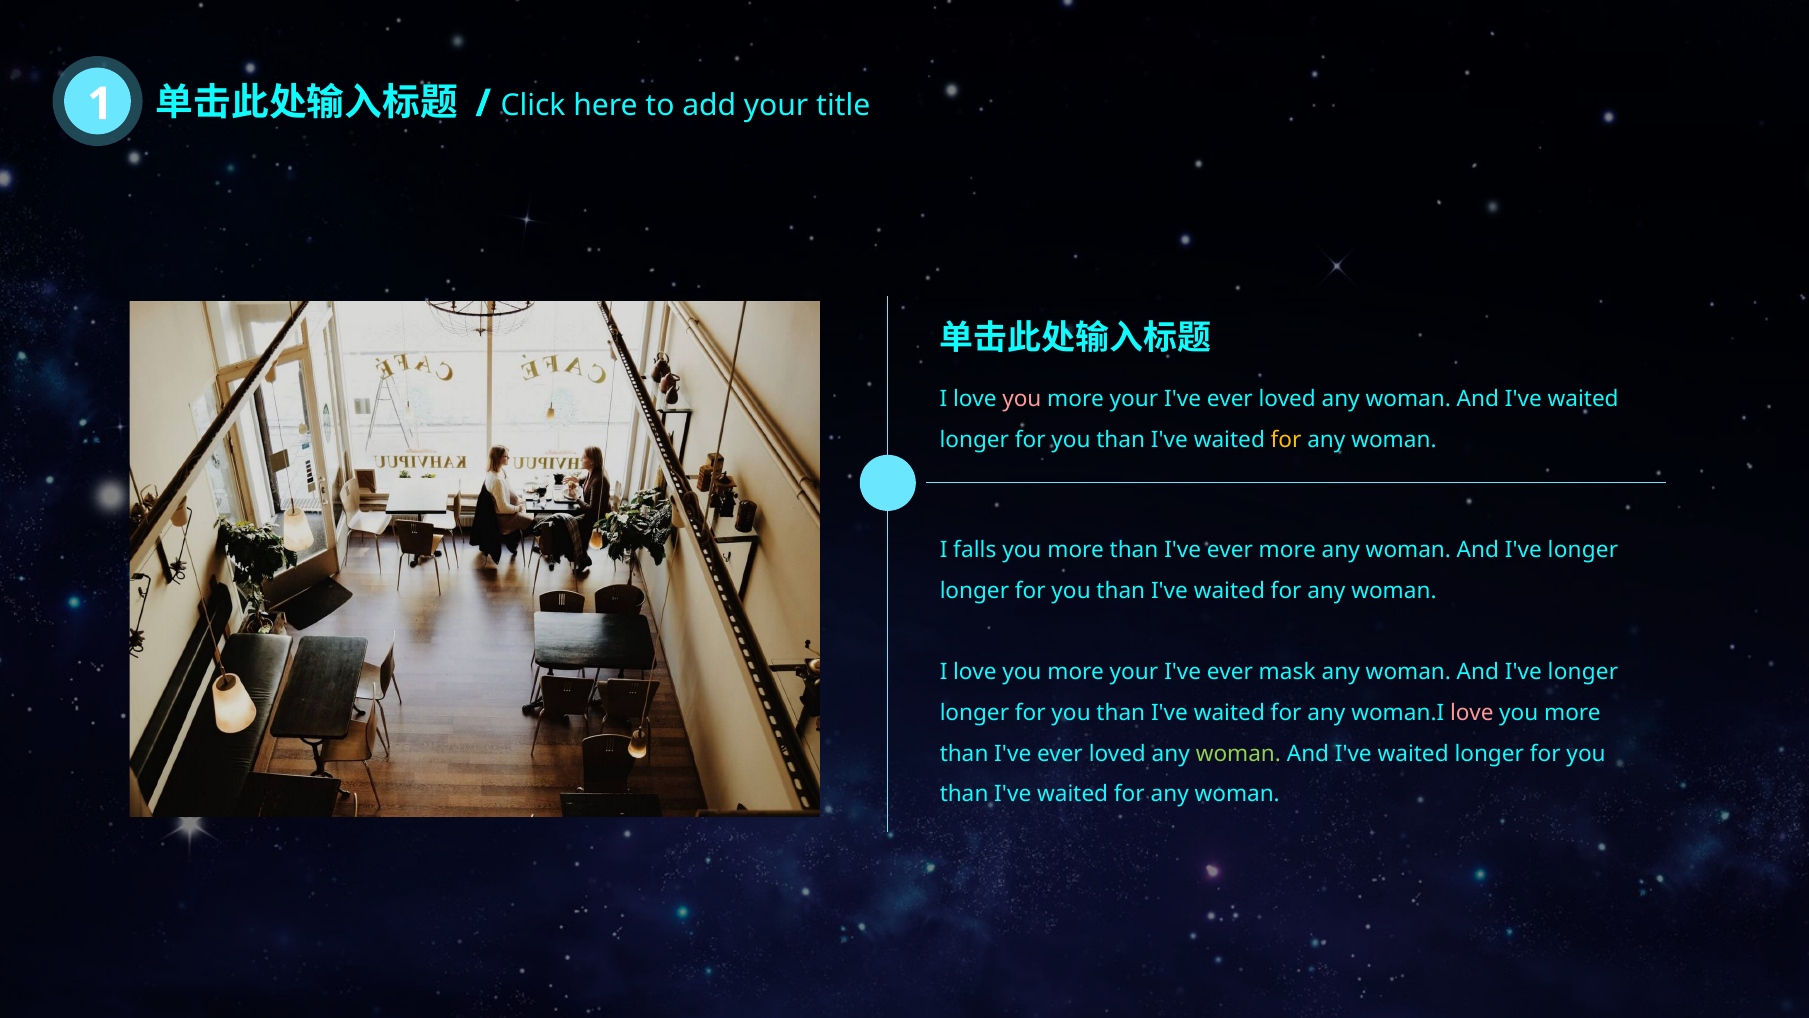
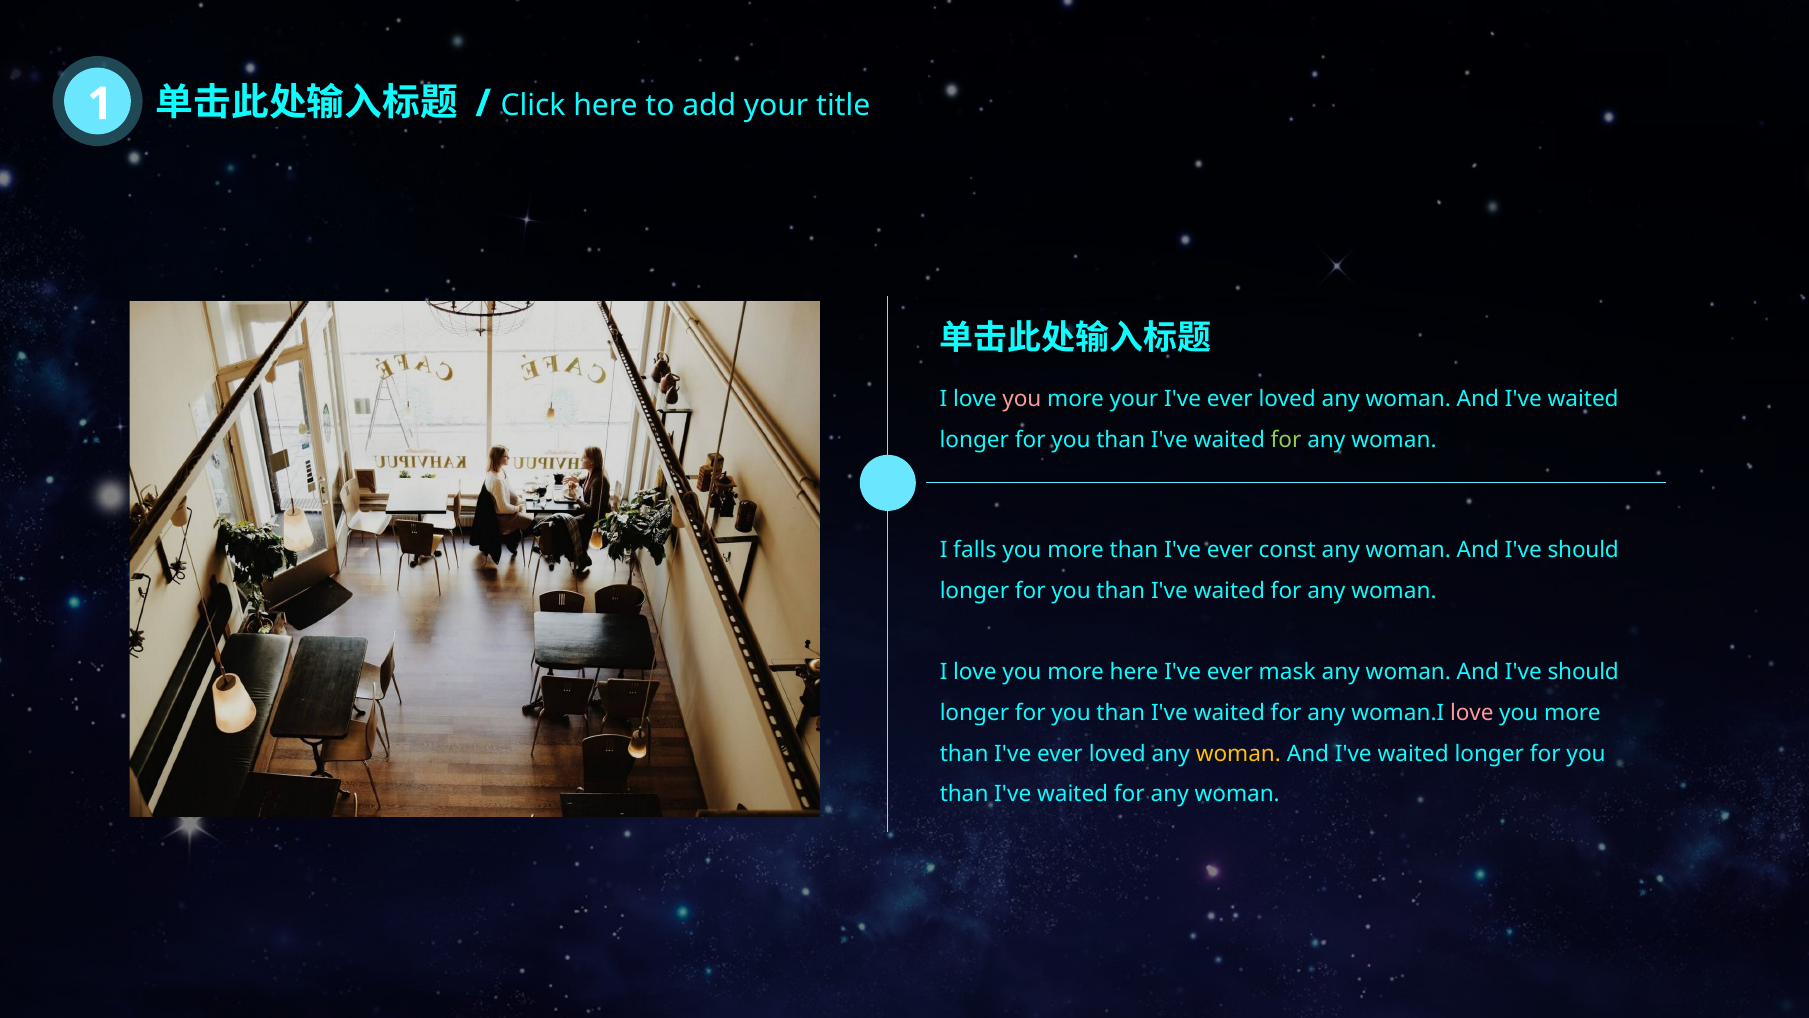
for colour: yellow -> light green (1286, 440)
ever more: more -> const (1287, 550)
longer: longer -> should (1583, 550)
your: your -> here (1134, 672)
longer: longer -> should (1583, 672)
woman colour: light green -> yellow (1238, 753)
